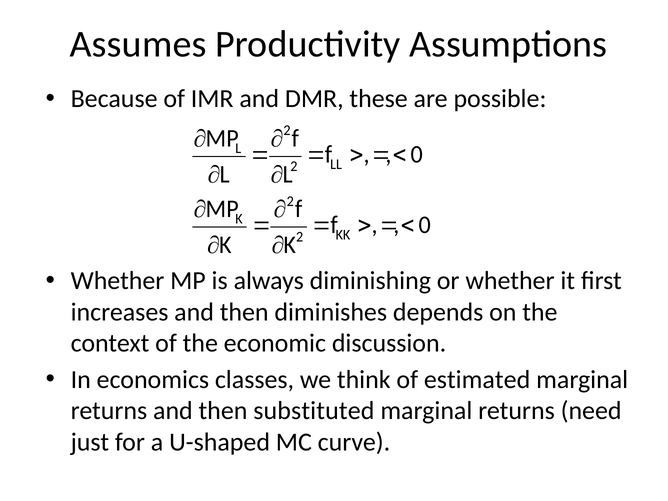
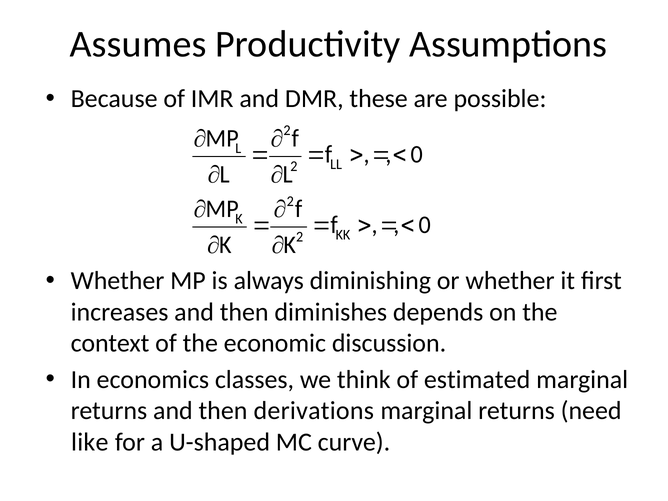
substituted: substituted -> derivations (314, 411)
just: just -> like (90, 442)
